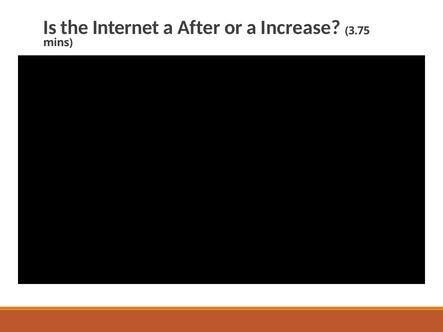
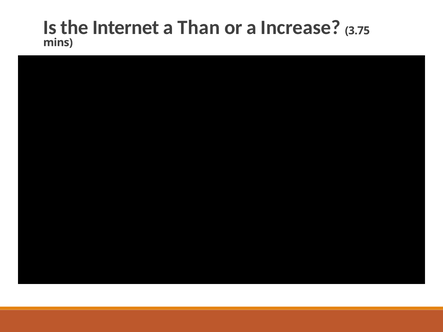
After: After -> Than (199, 28)
